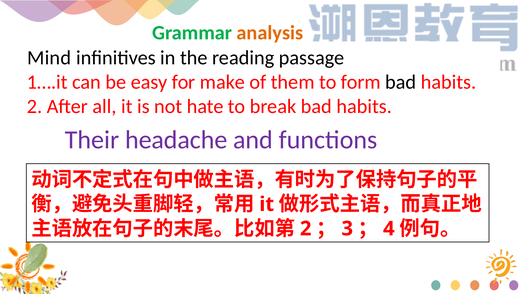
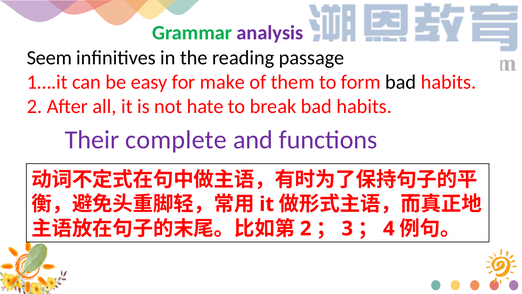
analysis colour: orange -> purple (270, 33)
Mind: Mind -> Seem (49, 58)
headache: headache -> complete (176, 140)
